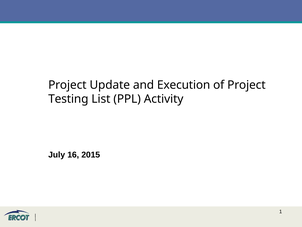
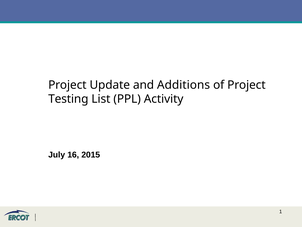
Execution: Execution -> Additions (184, 85)
